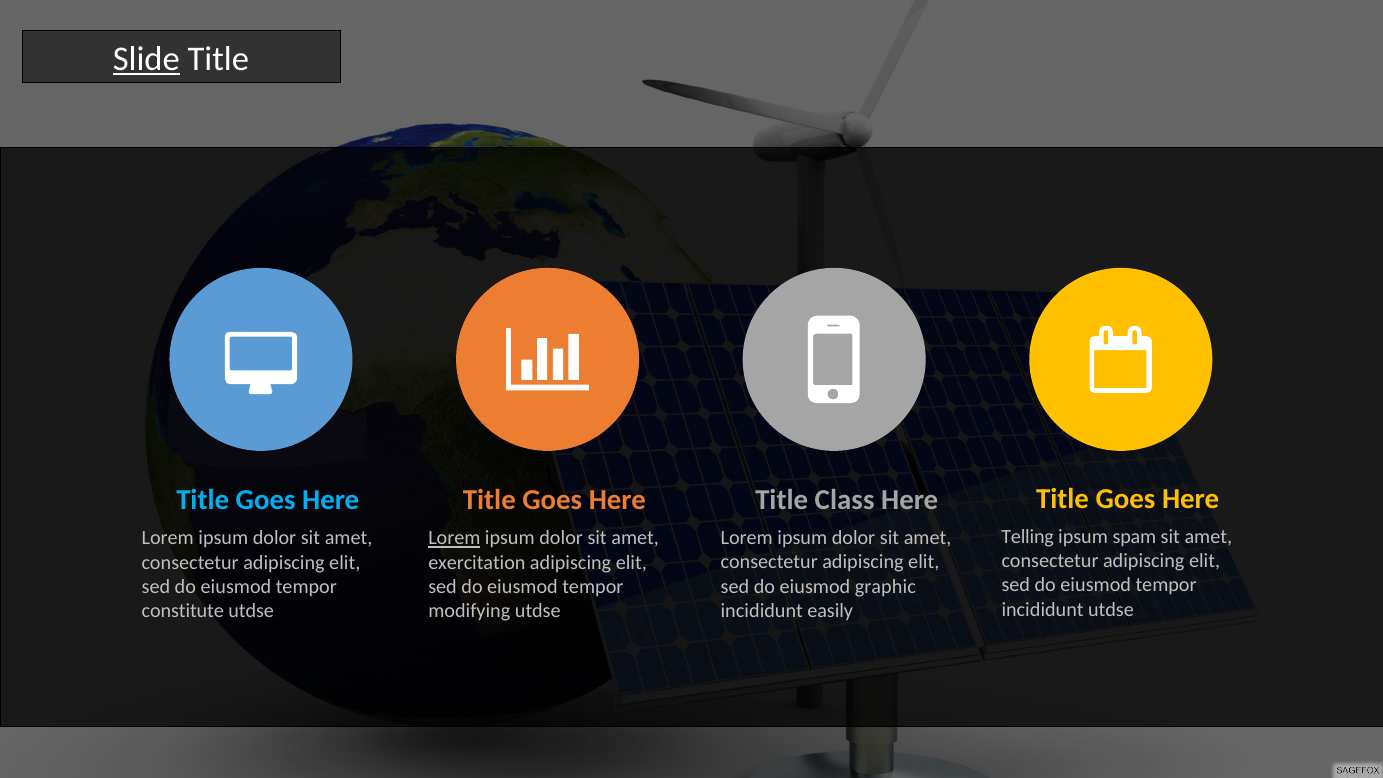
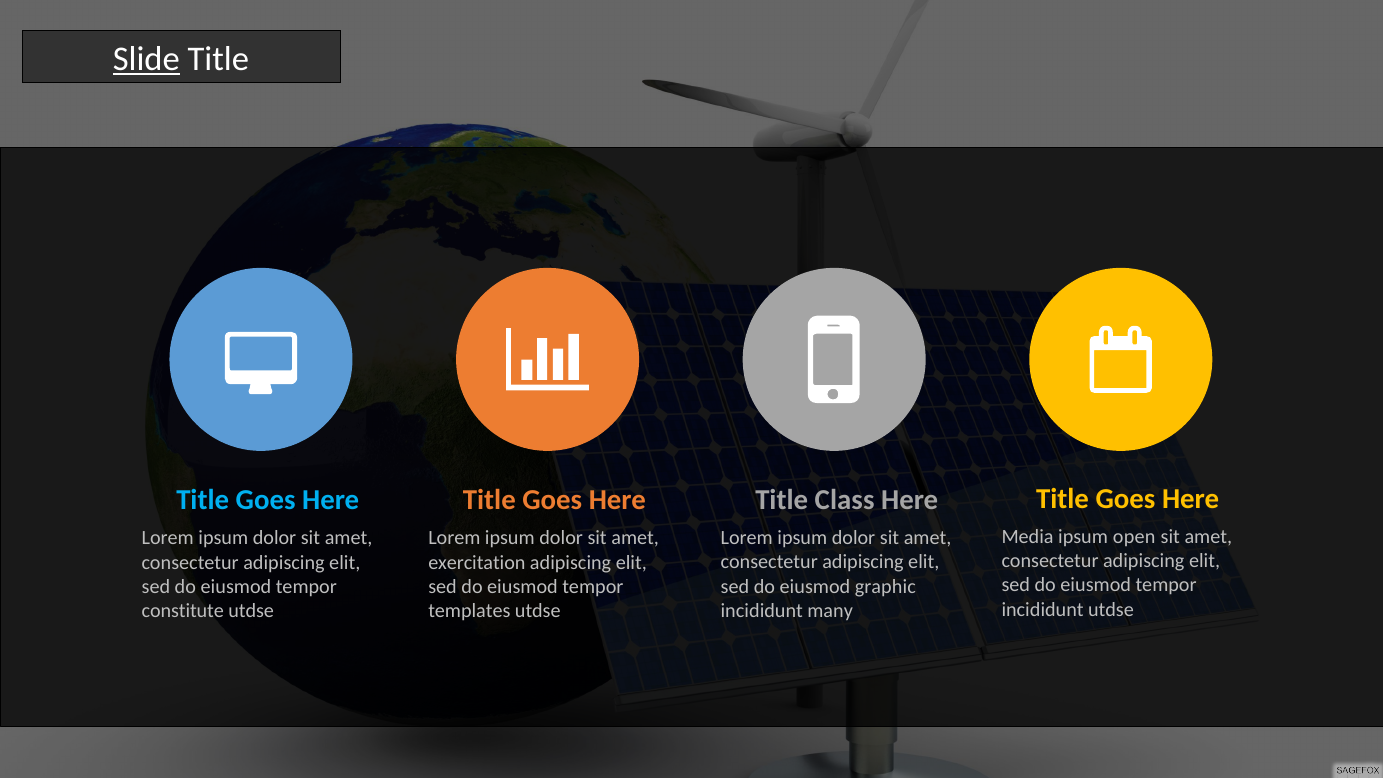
Telling: Telling -> Media (1028, 537)
spam: spam -> open (1134, 537)
Lorem underline: present -> none (454, 538)
easily: easily -> many (830, 611)
modifying: modifying -> templates (469, 611)
